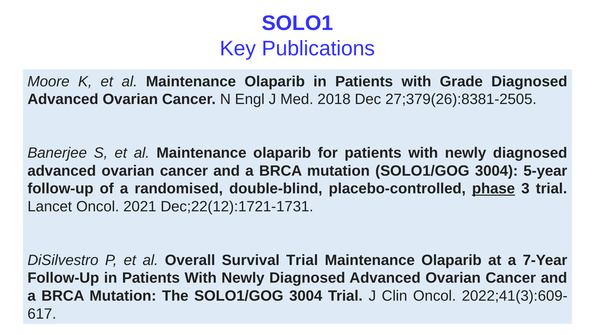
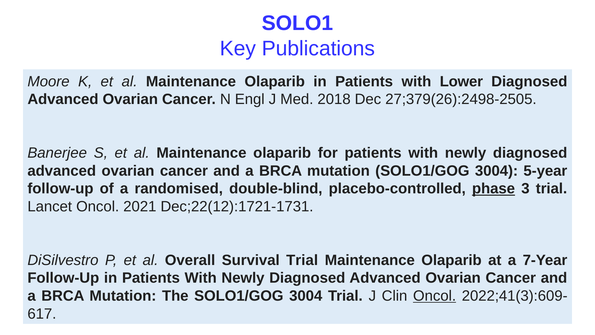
Grade: Grade -> Lower (461, 81)
27;379(26):8381-2505: 27;379(26):8381-2505 -> 27;379(26):2498-2505 (461, 99)
Oncol underline: none -> present (435, 296)
